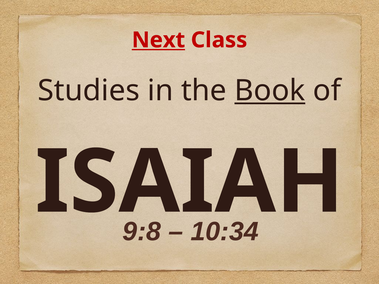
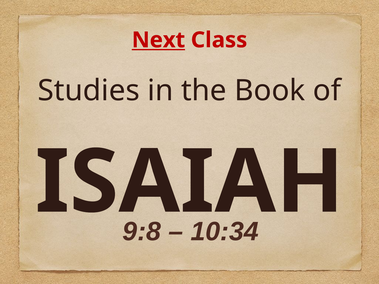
Book underline: present -> none (270, 91)
